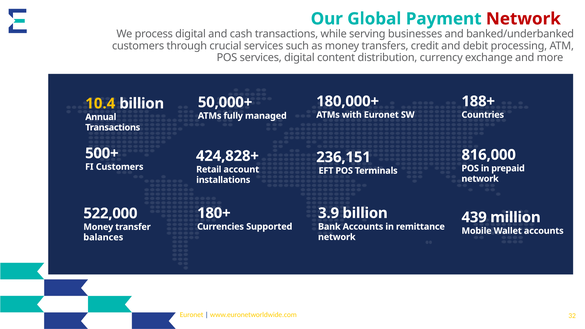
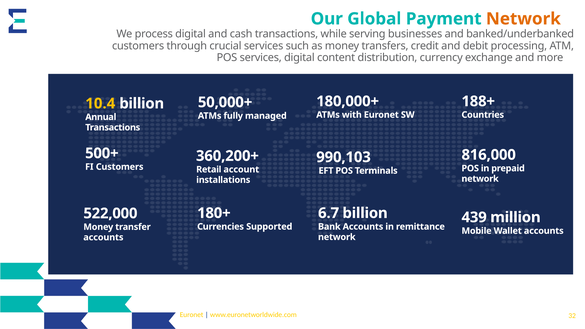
Network colour: red -> orange (523, 19)
424,828+: 424,828+ -> 360,200+ (227, 156)
236,151: 236,151 -> 990,103 (344, 157)
3.9: 3.9 -> 6.7 (329, 213)
balances: balances -> accounts (103, 237)
